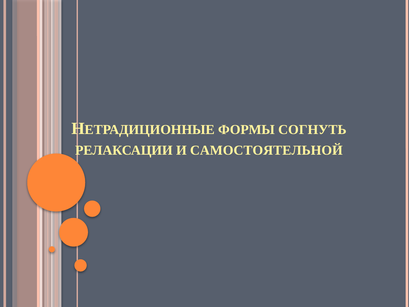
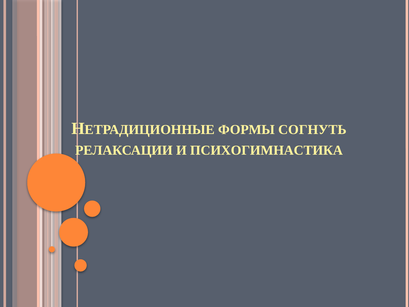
САМОСТОЯТЕЛЬНОЙ: САМОСТОЯТЕЛЬНОЙ -> ПСИХОГИМНАСТИКА (266, 150)
